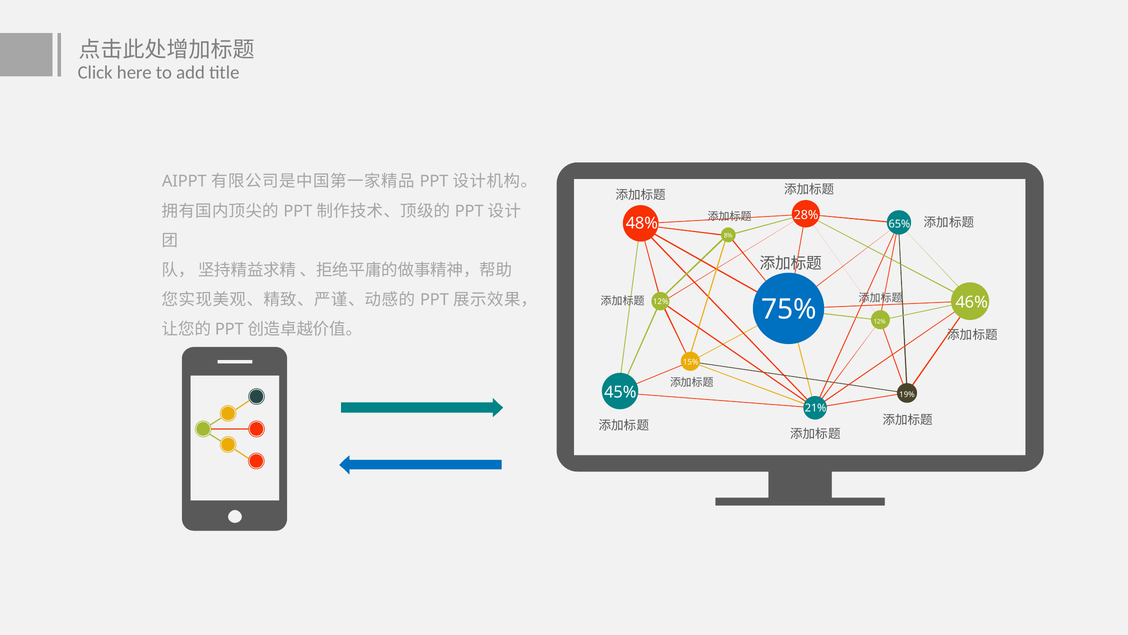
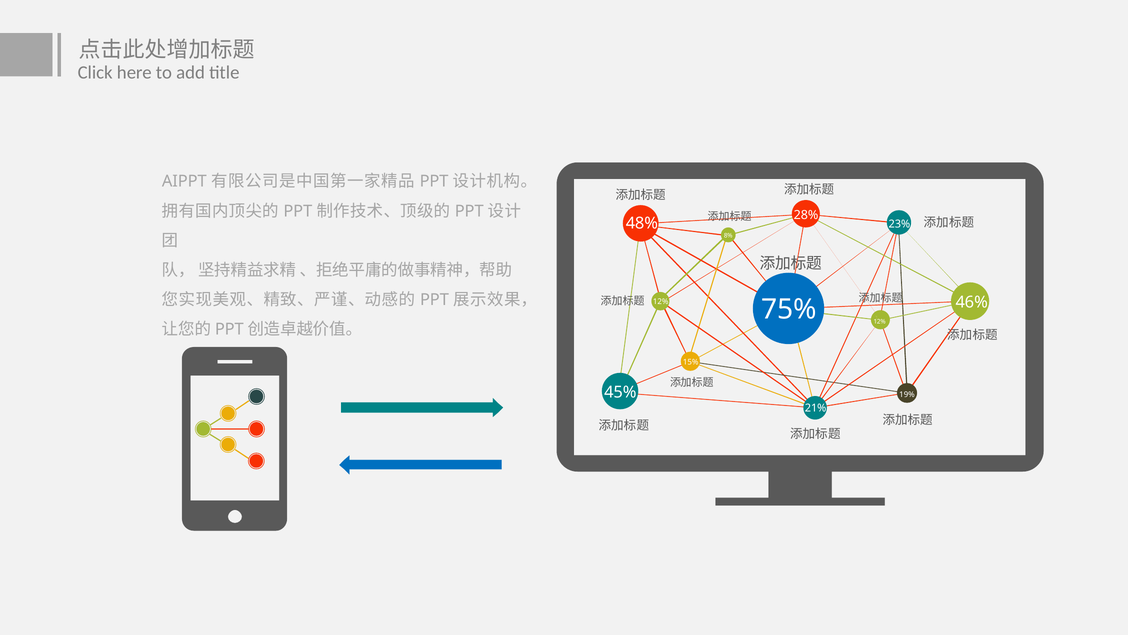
65%: 65% -> 23% (899, 224)
